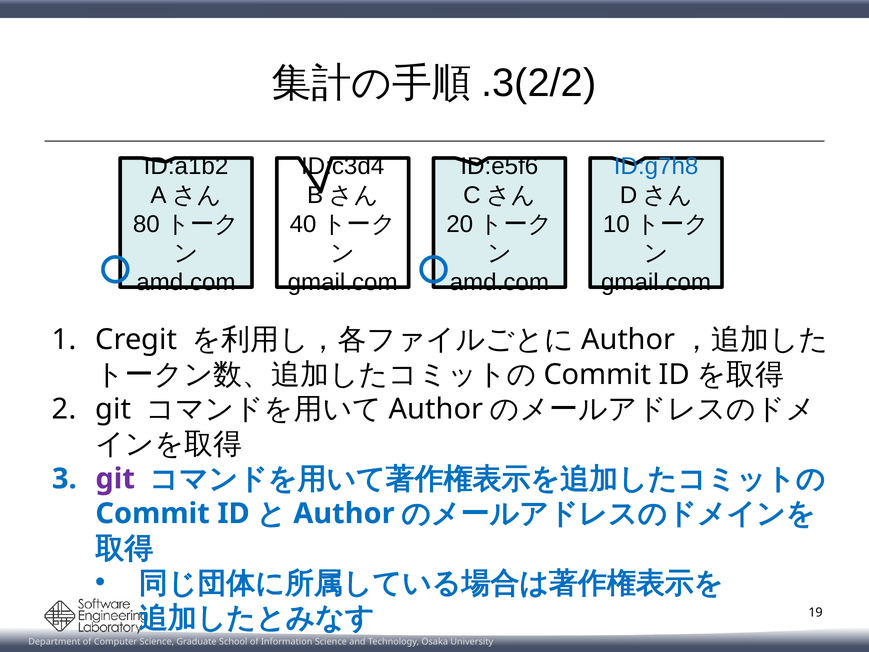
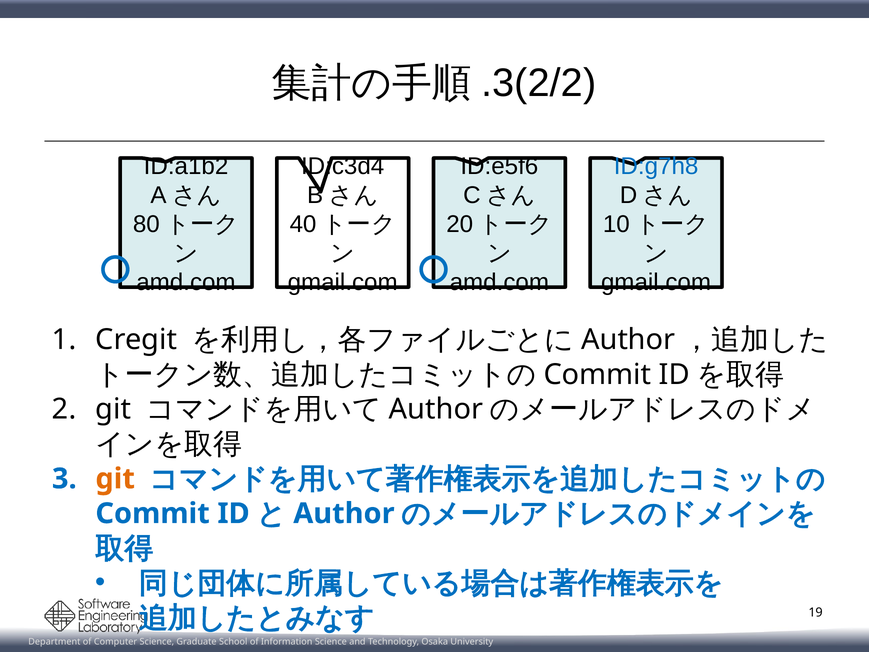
git colour: purple -> orange (115, 479)
